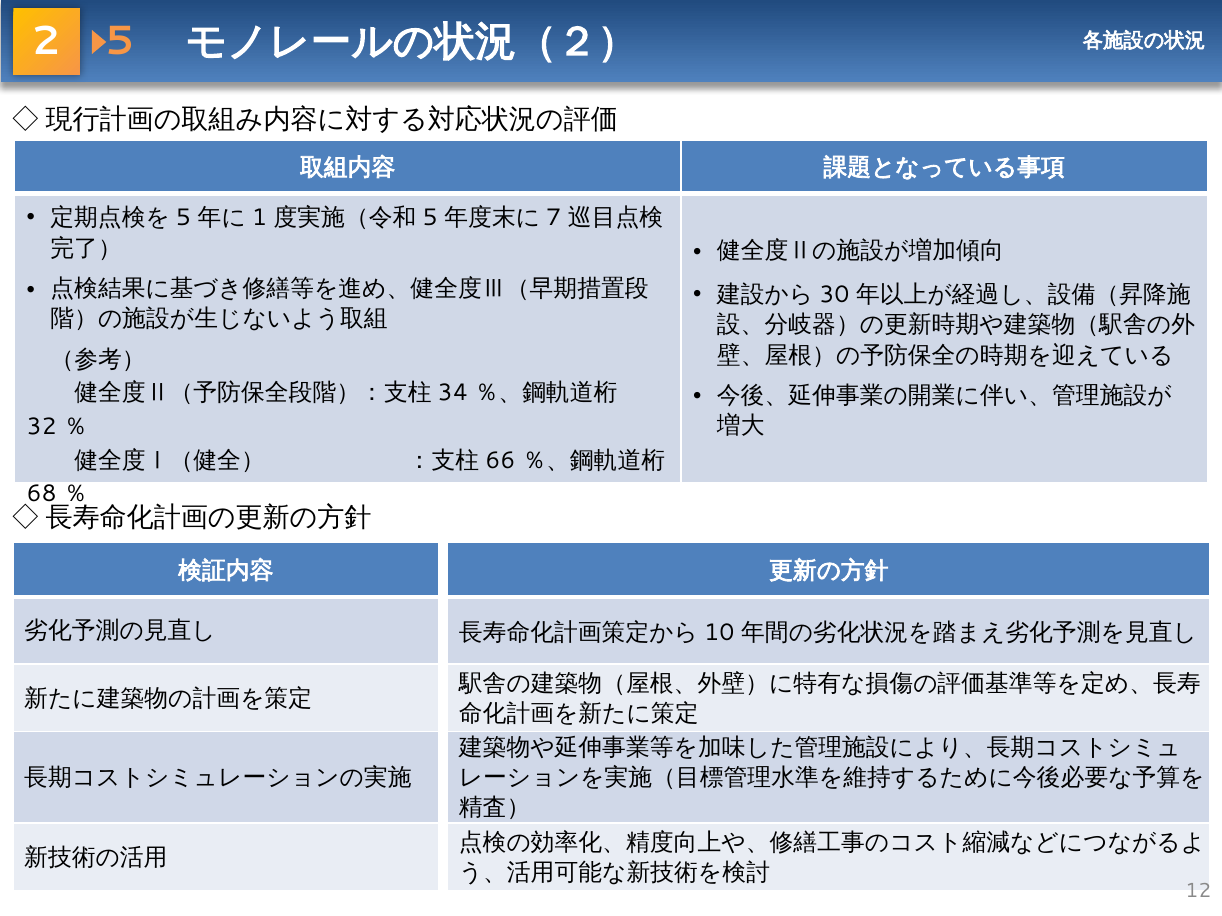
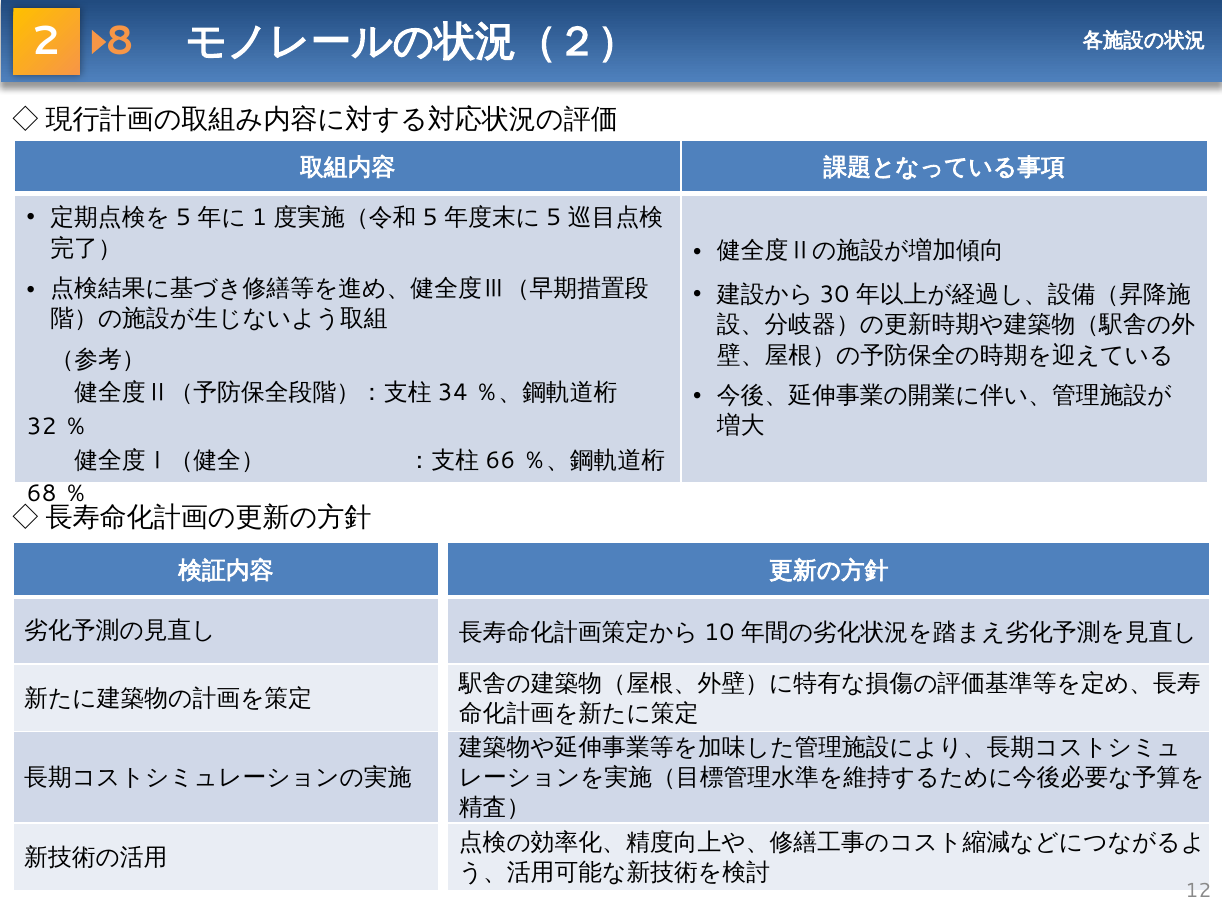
2 5: 5 -> 8 (120, 42)
7: 7 -> 5 (554, 218)
